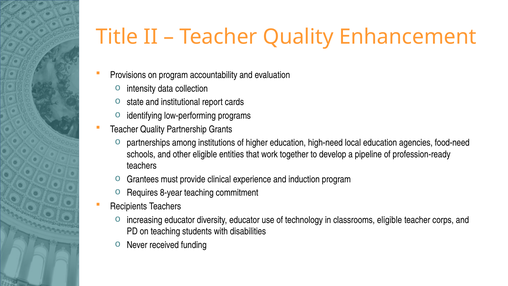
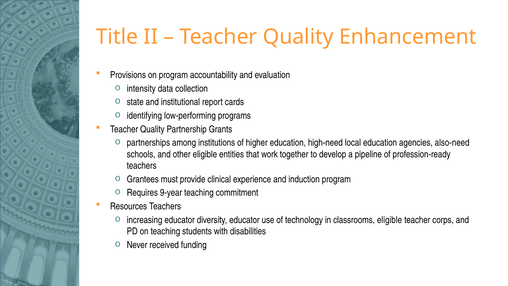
food-need: food-need -> also-need (452, 143)
8-year: 8-year -> 9-year (171, 193)
Recipients: Recipients -> Resources (129, 206)
